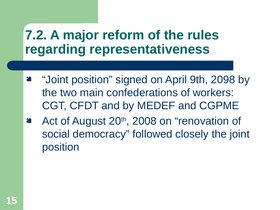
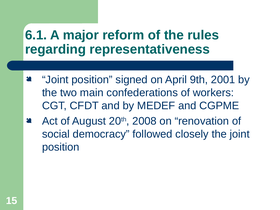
7.2: 7.2 -> 6.1 (36, 35)
2098: 2098 -> 2001 (223, 80)
